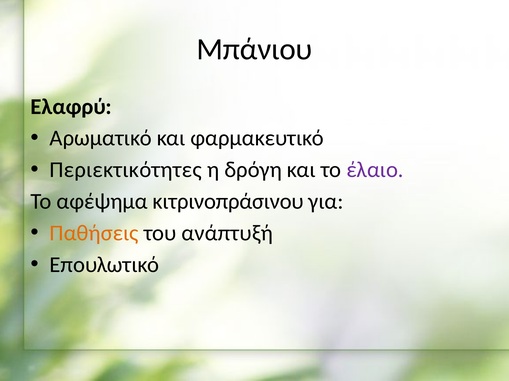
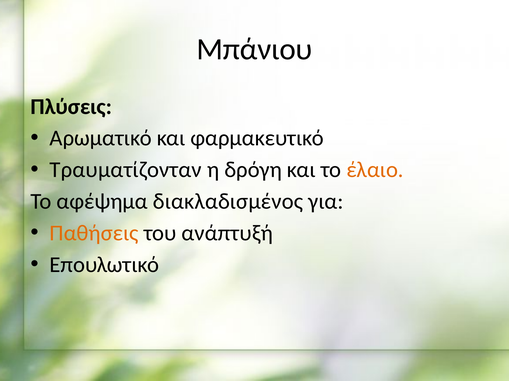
Ελαφρύ: Ελαφρύ -> Πλύσεις (71, 107)
Περιεκτικότητες: Περιεκτικότητες -> Τραυματίζονταν (126, 170)
έλαιο colour: purple -> orange (375, 170)
κιτρινοπράσινου: κιτρινοπράσινου -> διακλαδισμένος (228, 202)
